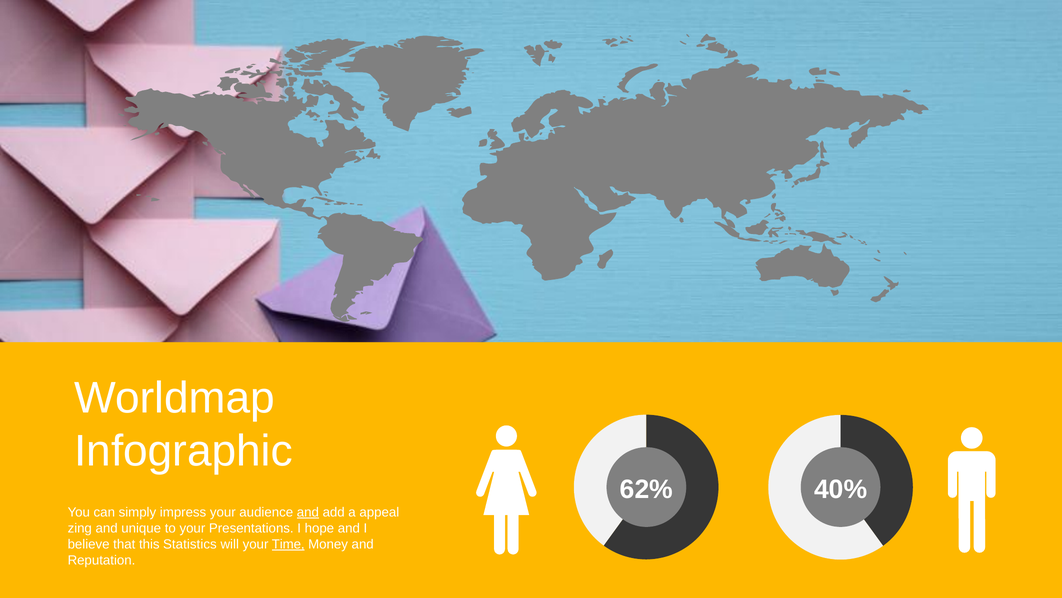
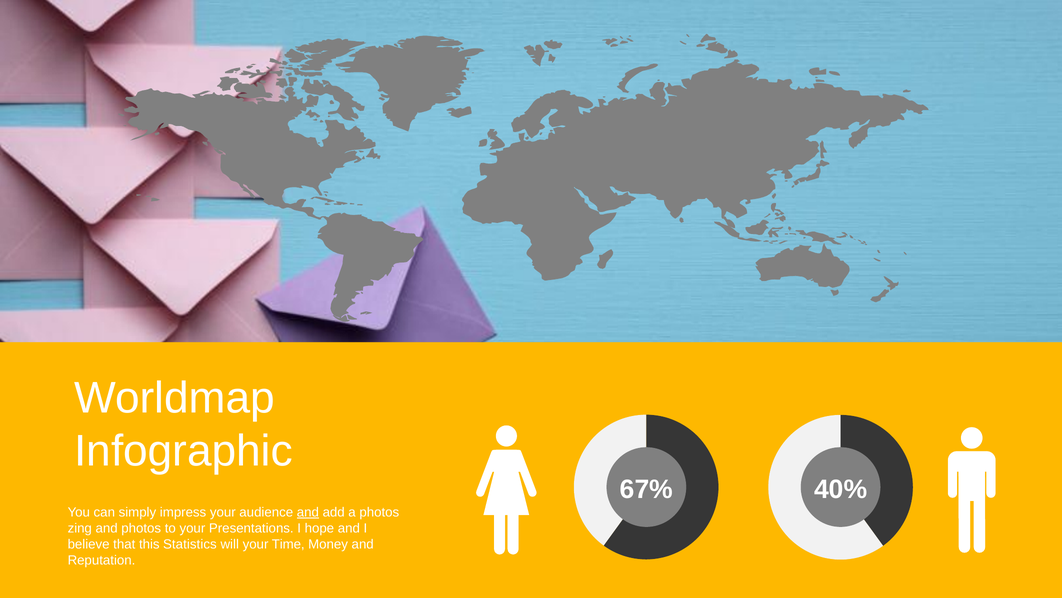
62%: 62% -> 67% (646, 489)
a appeal: appeal -> photos (379, 512)
and unique: unique -> photos (141, 528)
Time underline: present -> none (288, 544)
